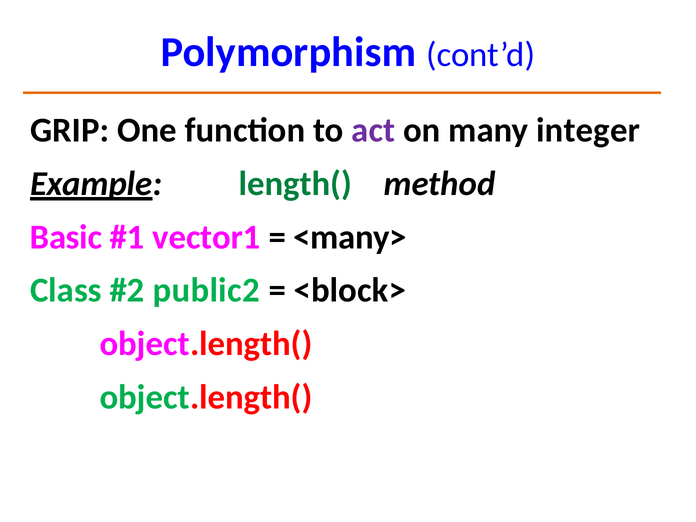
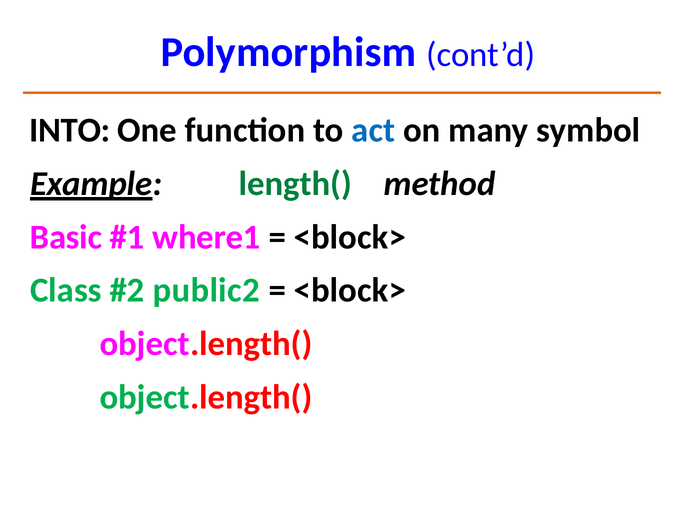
GRIP: GRIP -> INTO (70, 130)
act colour: purple -> blue (373, 130)
integer: integer -> symbol (588, 130)
vector1: vector1 -> where1 (207, 237)
<many>: <many> -> <block> (350, 237)
